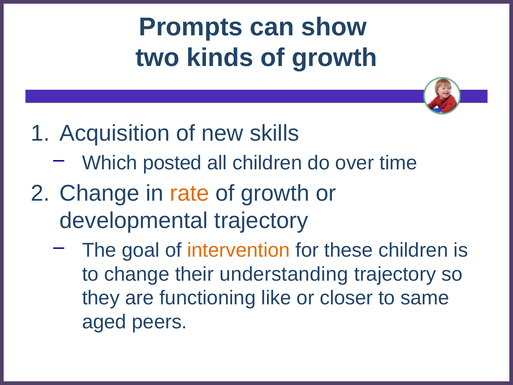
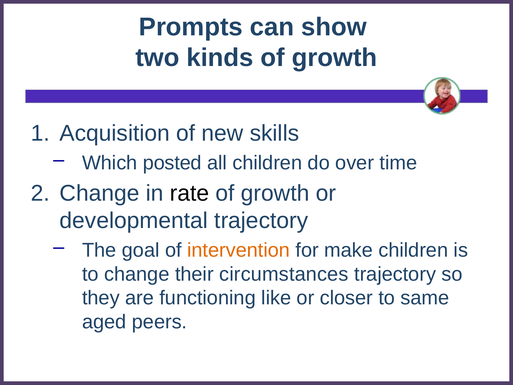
rate colour: orange -> black (190, 193)
these: these -> make (349, 250)
understanding: understanding -> circumstances (284, 274)
